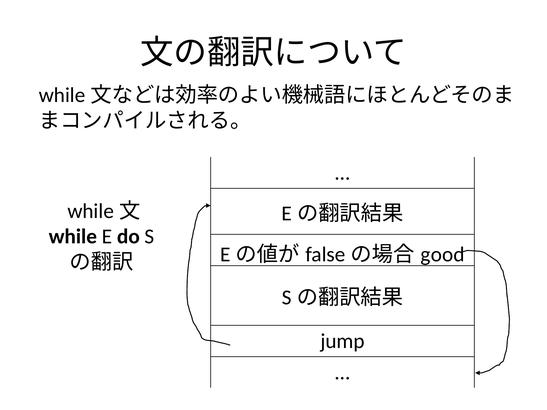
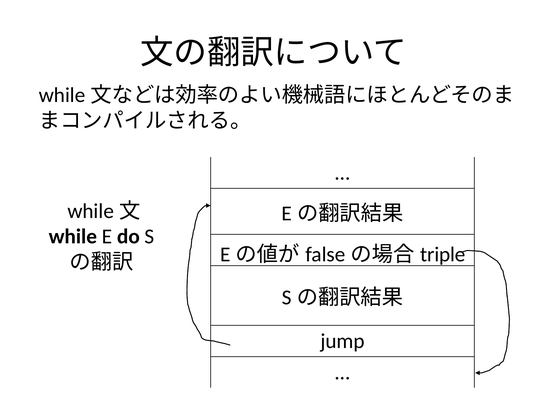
good: good -> triple (443, 255)
